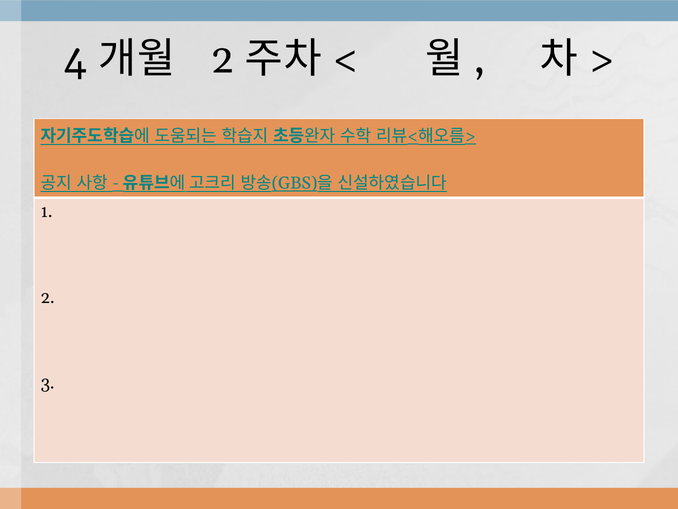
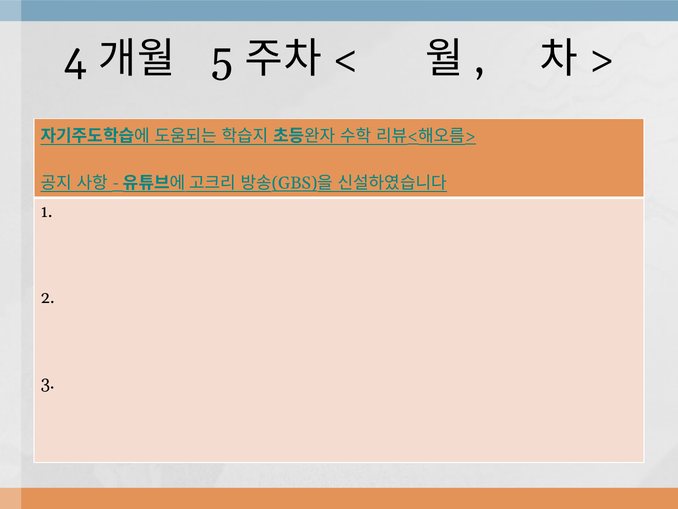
2: 2 -> 5 (222, 59)
